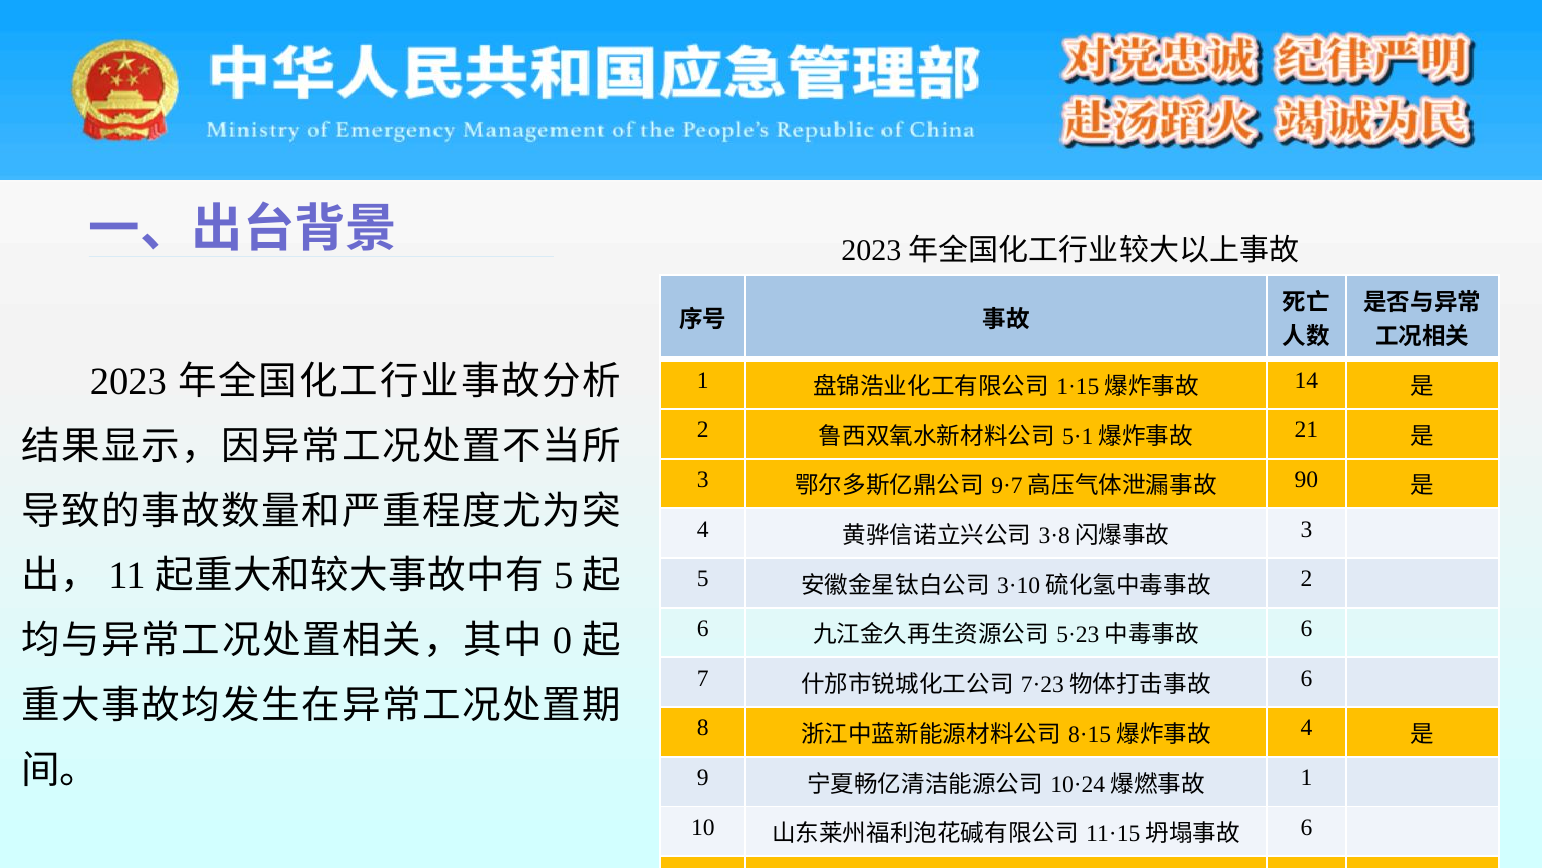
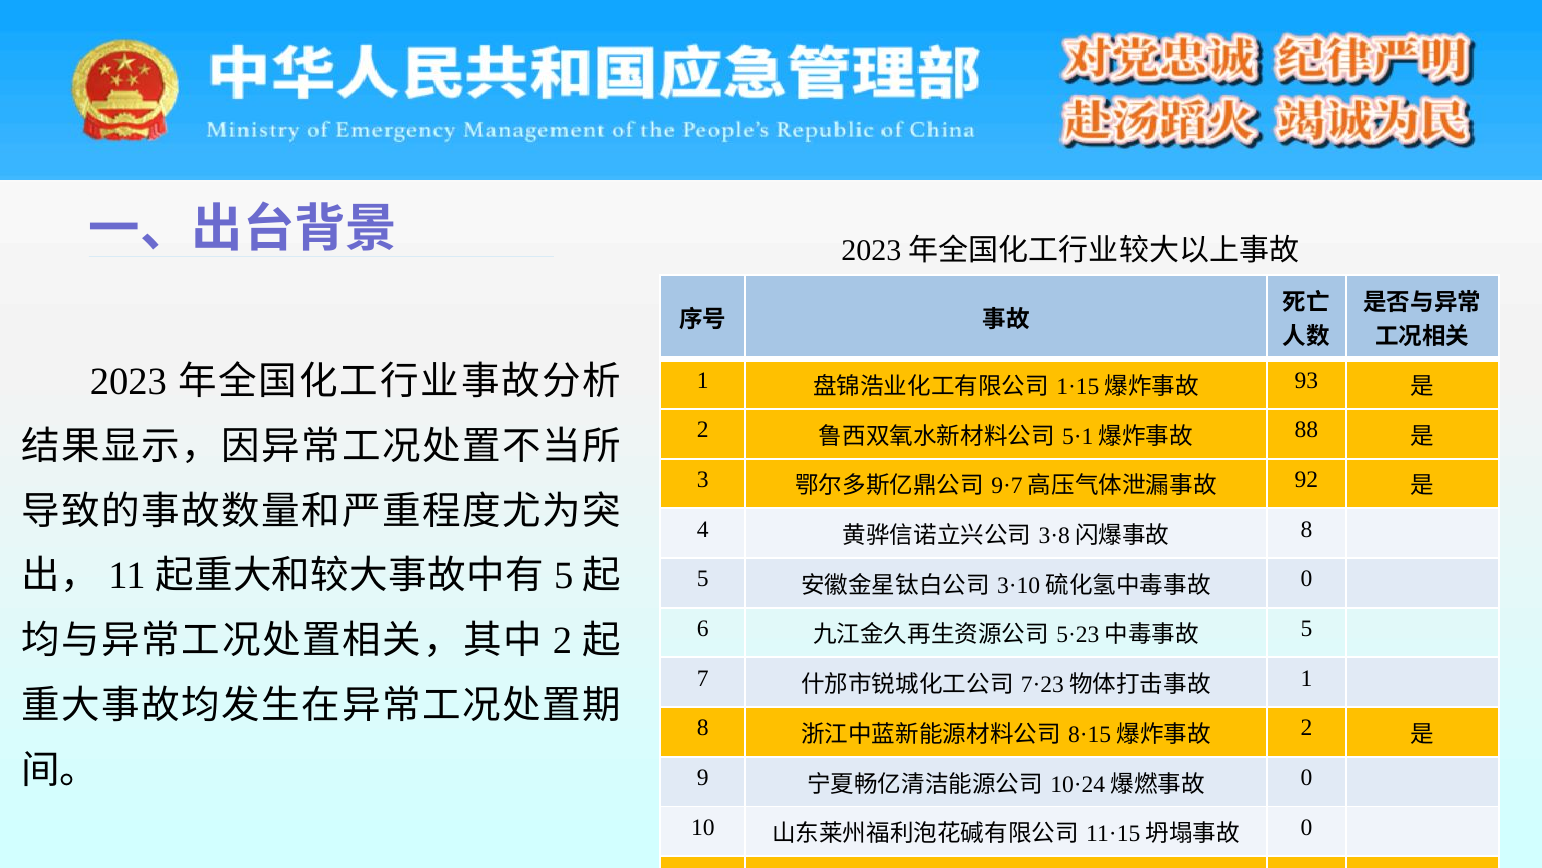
14: 14 -> 93 (1306, 380)
21: 21 -> 88 (1306, 430)
90: 90 -> 92 (1306, 479)
3: 3 -> 8 (1306, 529)
2: 2 -> 0 (1306, 579)
6: 6 -> 5 (1306, 628)
0: 0 -> 2 (562, 640)
6: 6 -> 1 (1306, 678)
4: 4 -> 2 (1306, 728)
1: 1 -> 0 (1306, 777)
6: 6 -> 0 (1306, 827)
